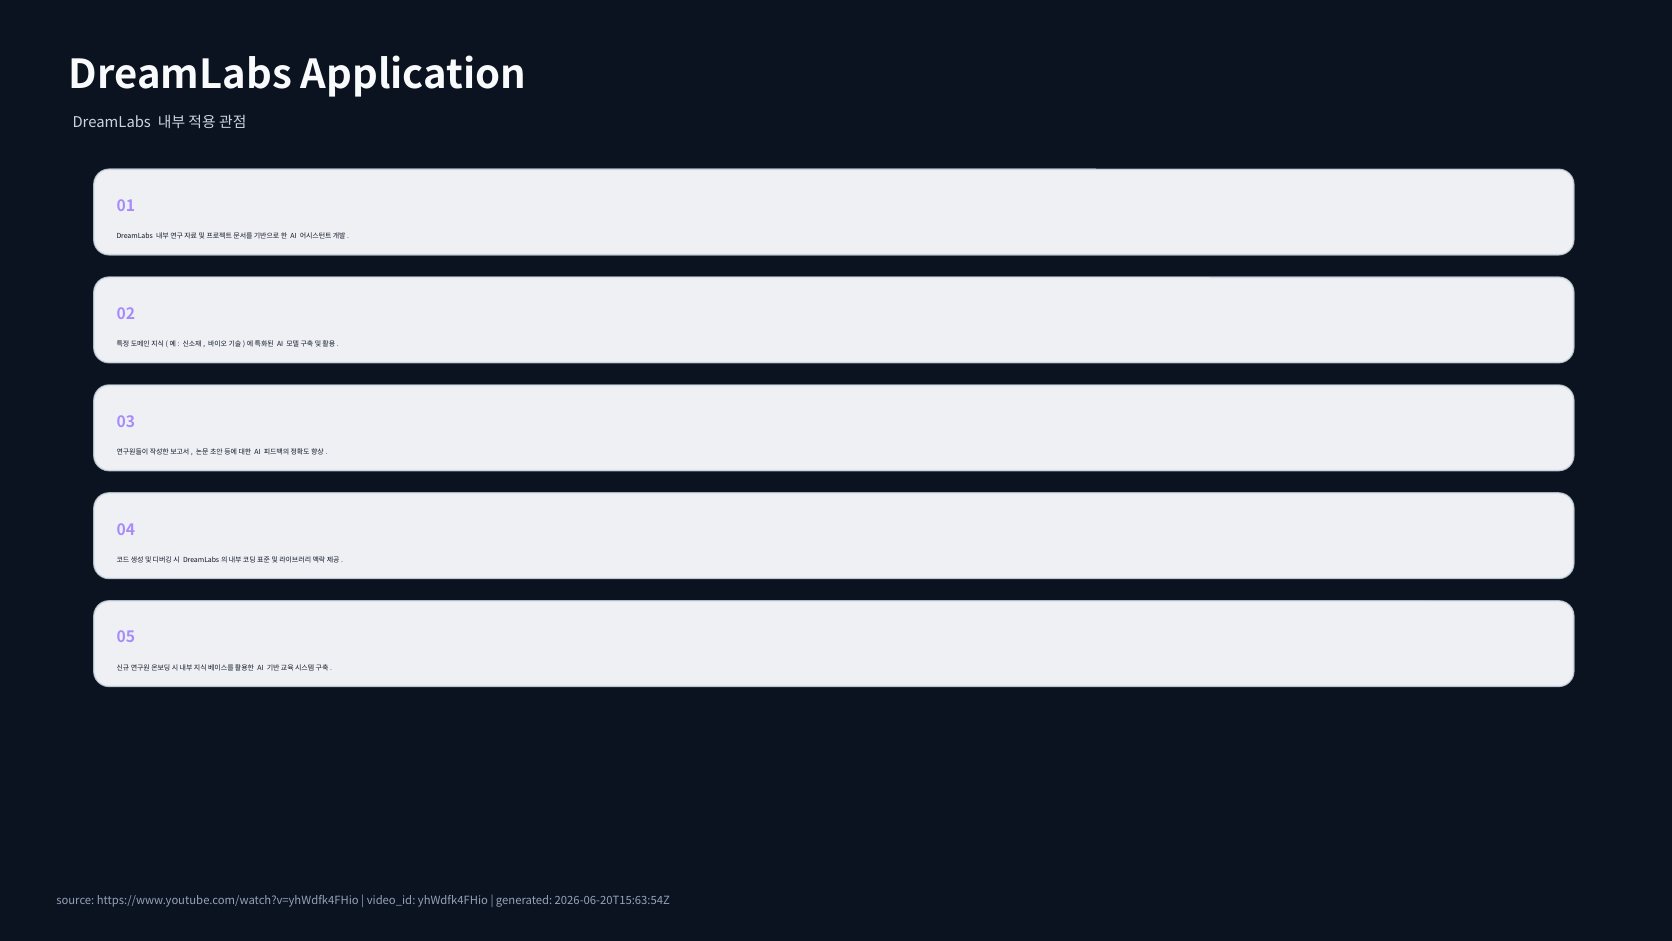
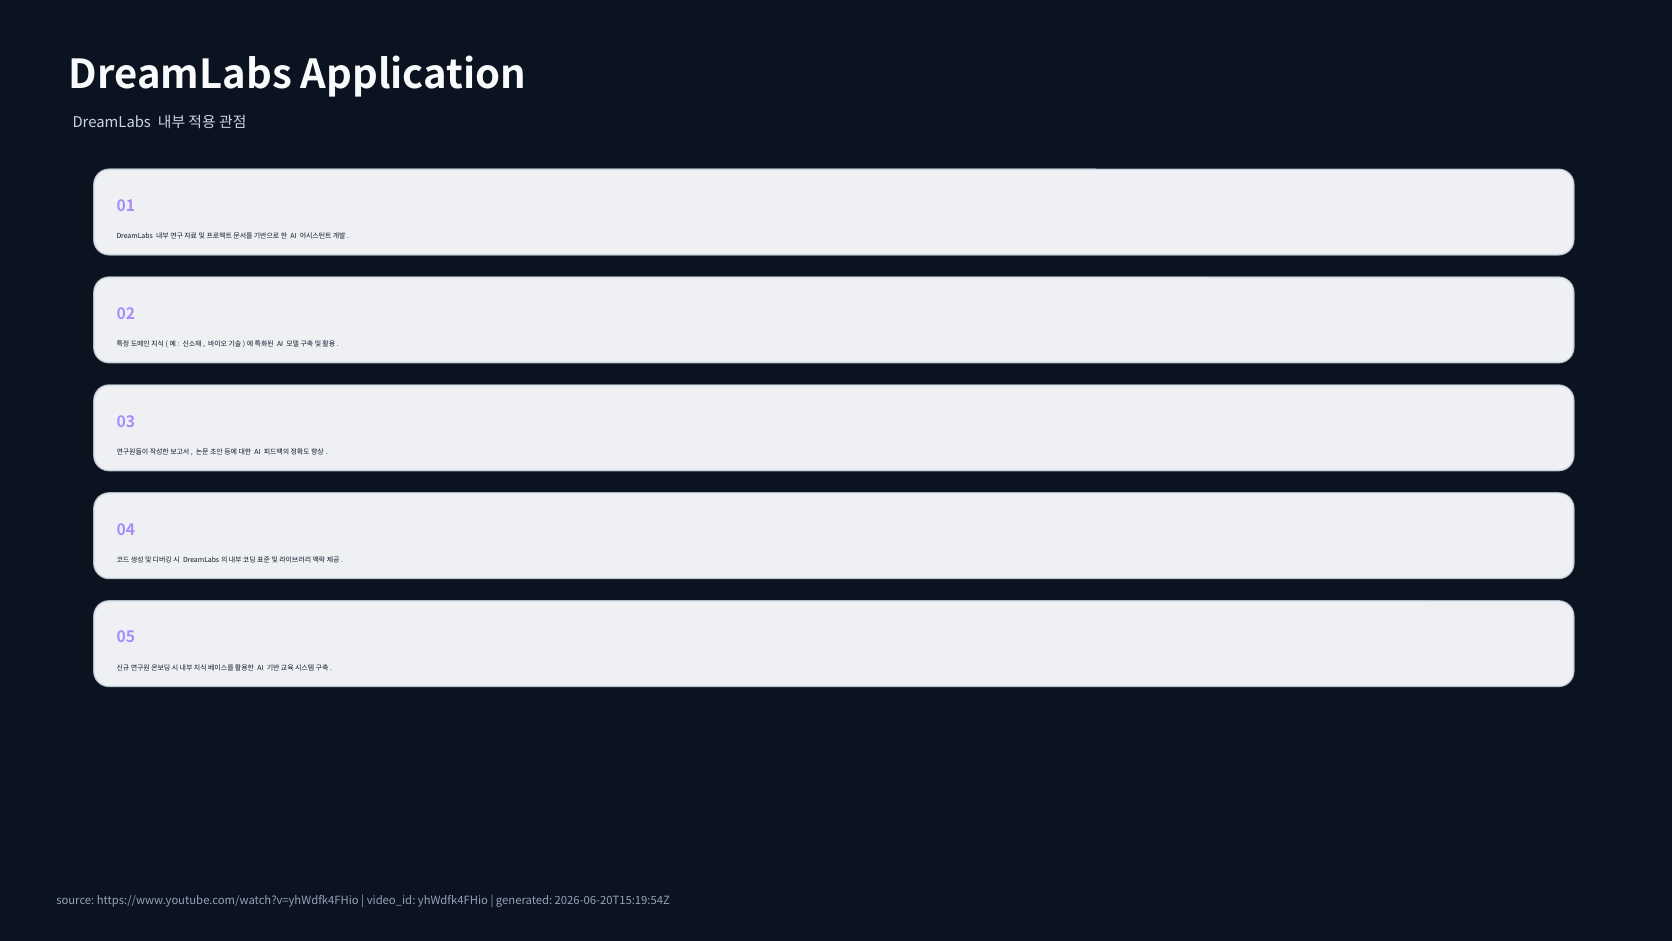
2026-06-20T15:63:54Z: 2026-06-20T15:63:54Z -> 2026-06-20T15:19:54Z (612, 901)
